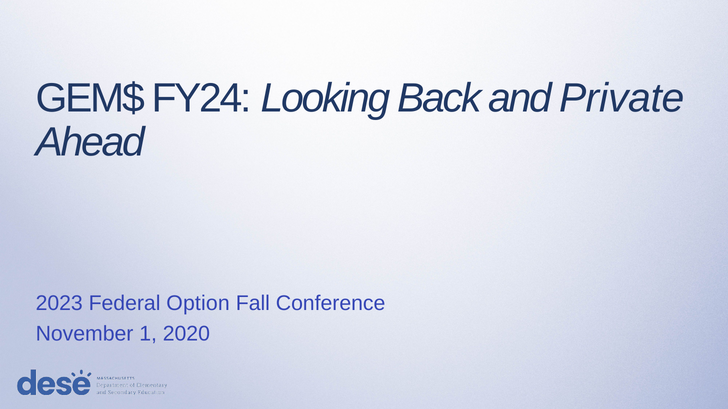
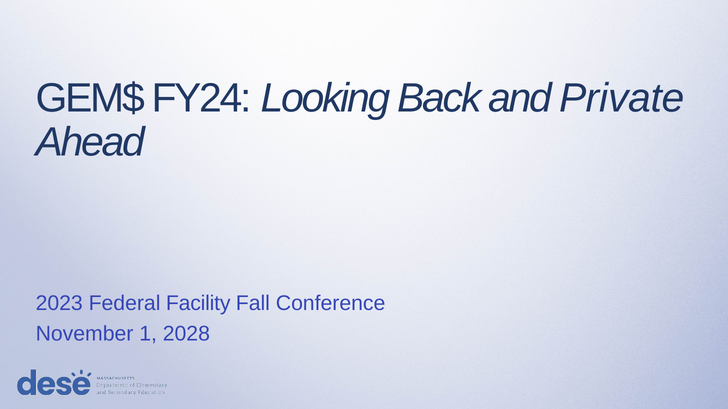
Option: Option -> Facility (198, 304)
2020: 2020 -> 2028 (186, 334)
